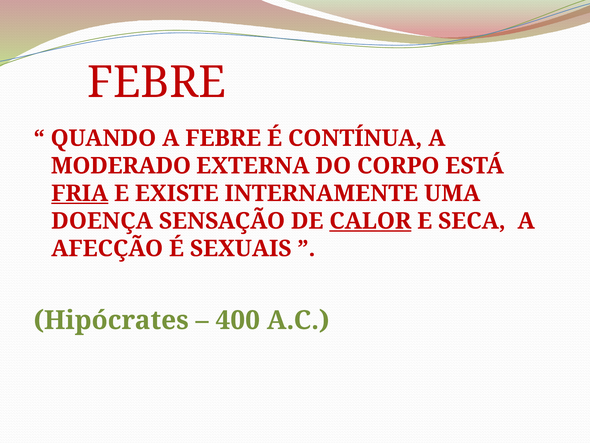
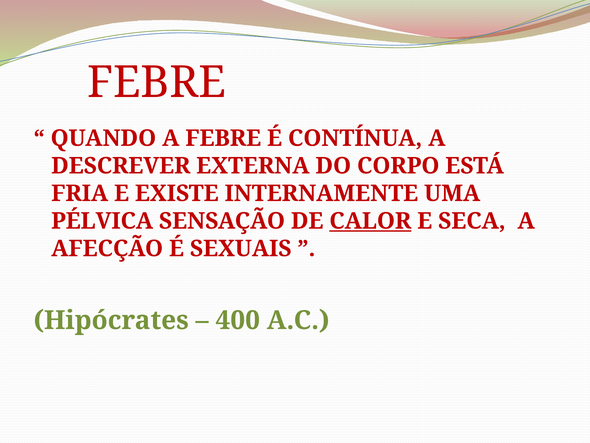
MODERADO: MODERADO -> DESCREVER (121, 166)
FRIA underline: present -> none (80, 193)
DOENÇA: DOENÇA -> PÉLVICA (102, 221)
